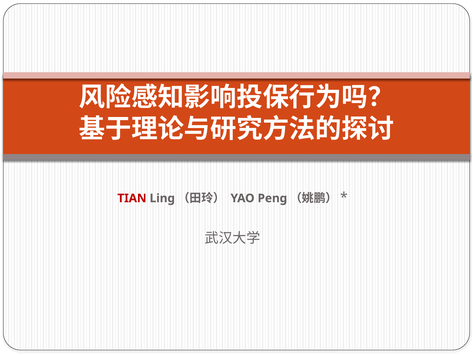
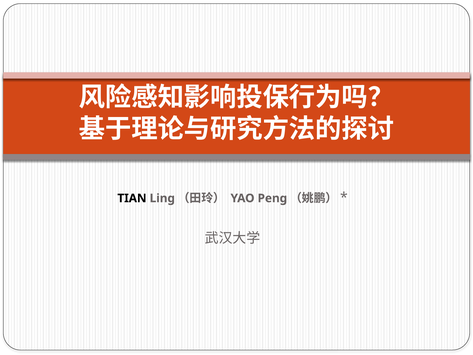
TIAN colour: red -> black (132, 198)
